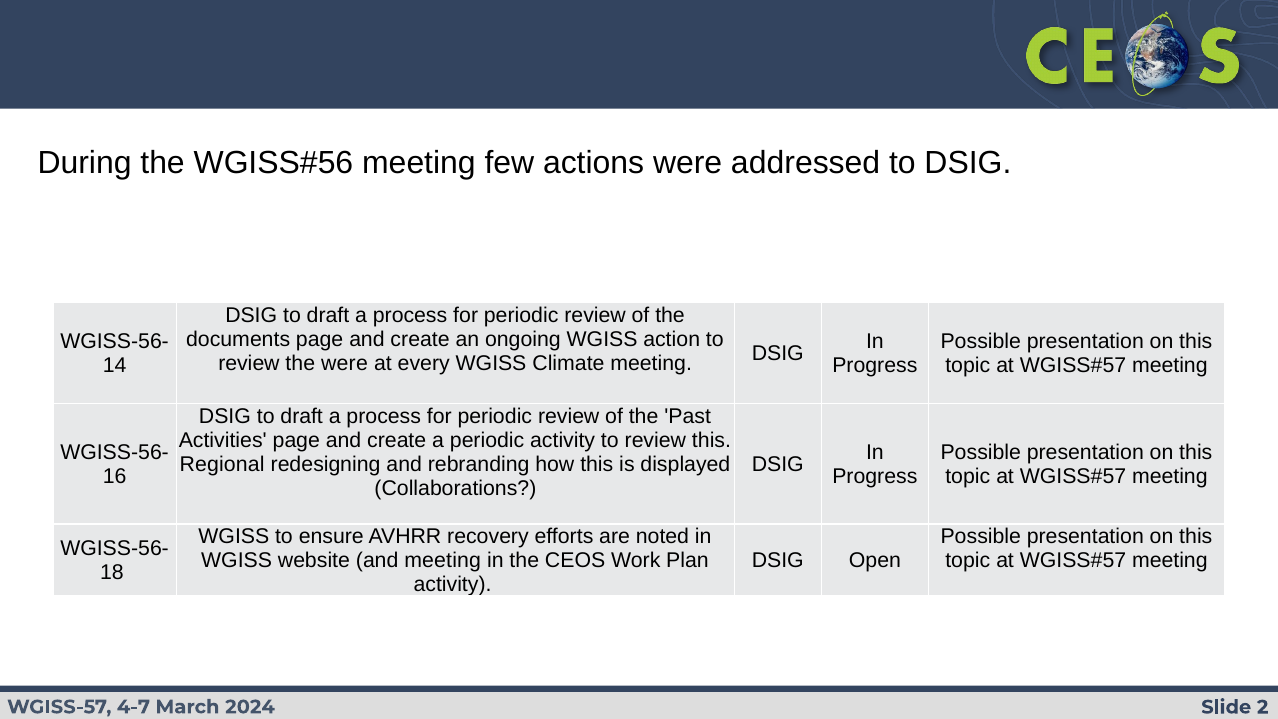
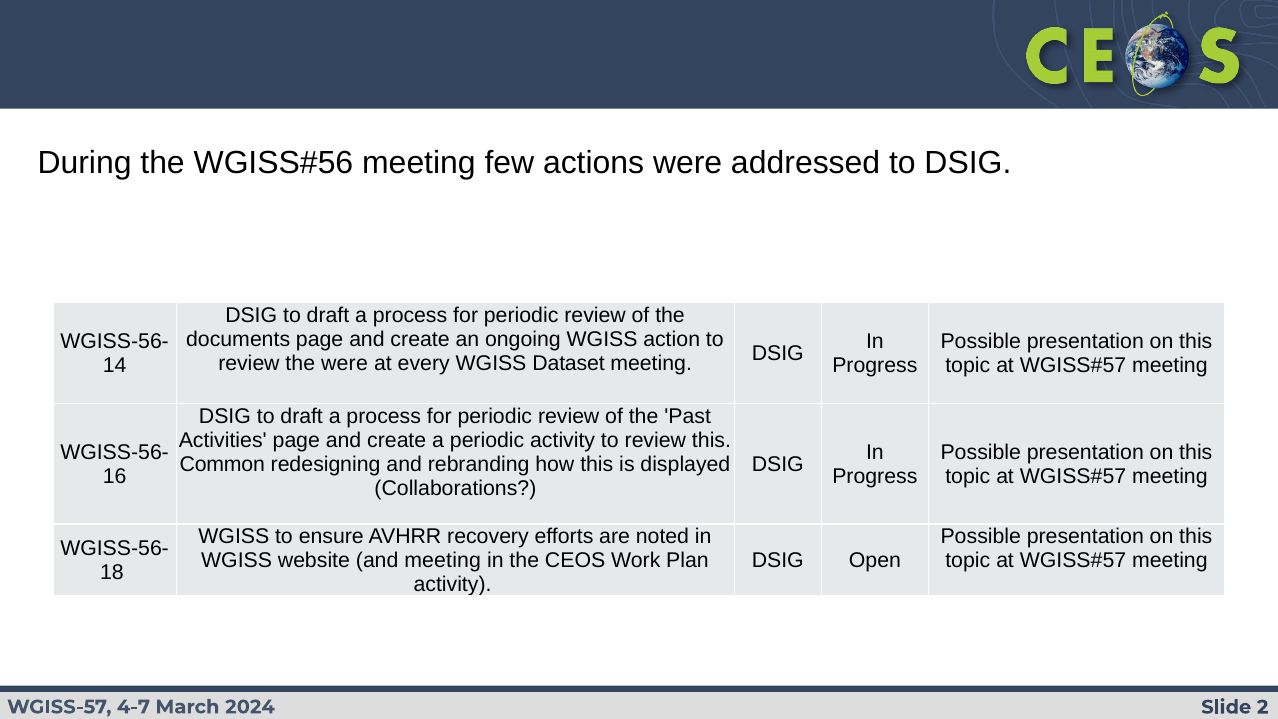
Climate: Climate -> Dataset (569, 363)
Regional: Regional -> Common (222, 464)
